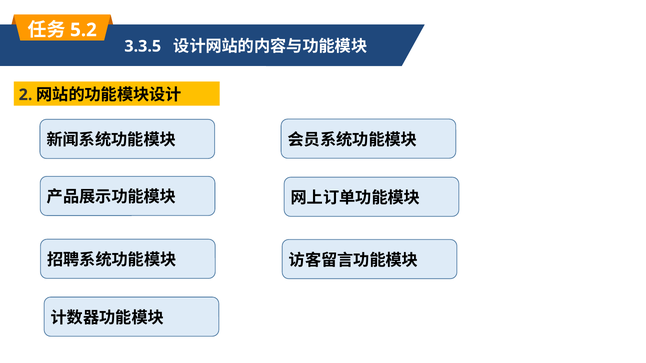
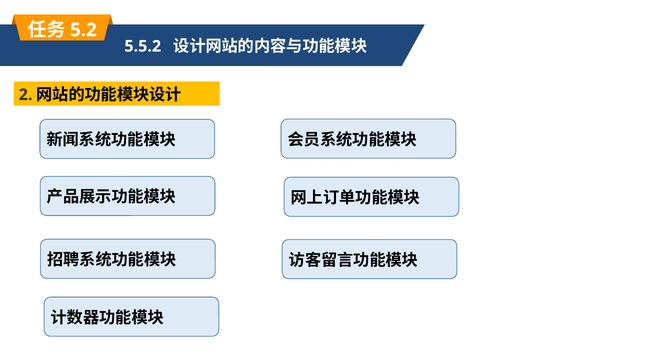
3.3.5: 3.3.5 -> 5.5.2 (143, 46)
